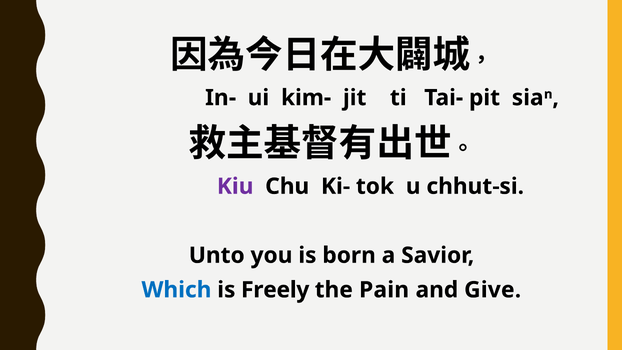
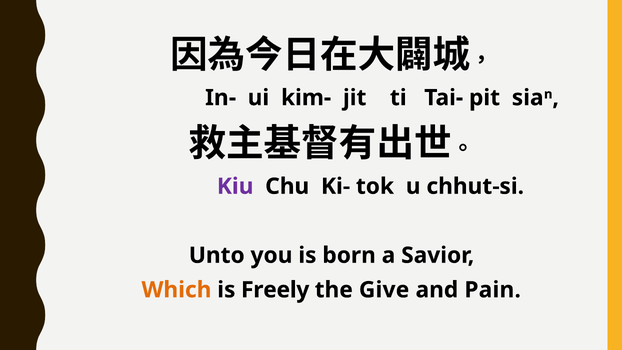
Which colour: blue -> orange (176, 290)
Pain: Pain -> Give (384, 290)
Give: Give -> Pain (493, 290)
